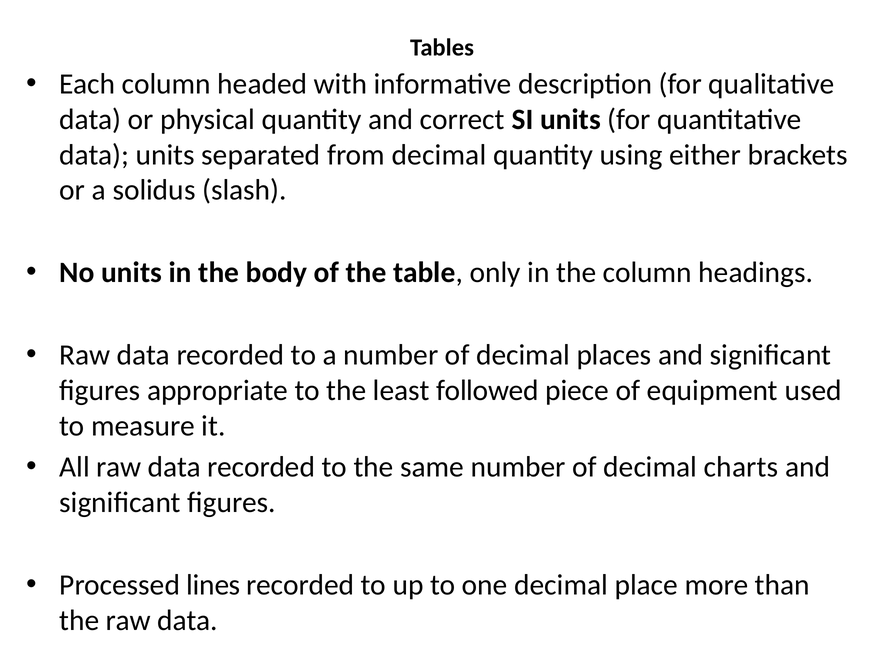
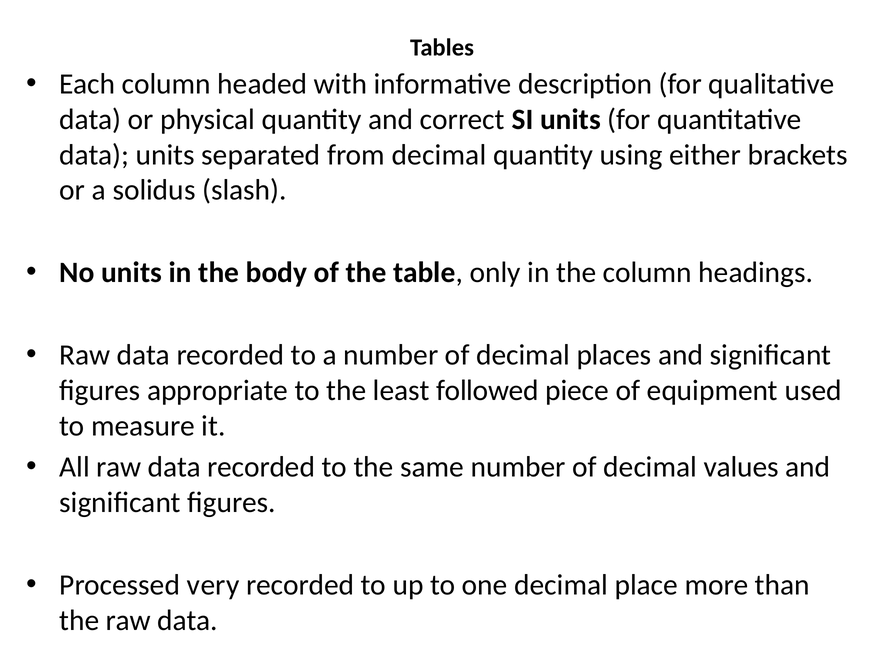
charts: charts -> values (741, 467)
lines: lines -> very (213, 585)
